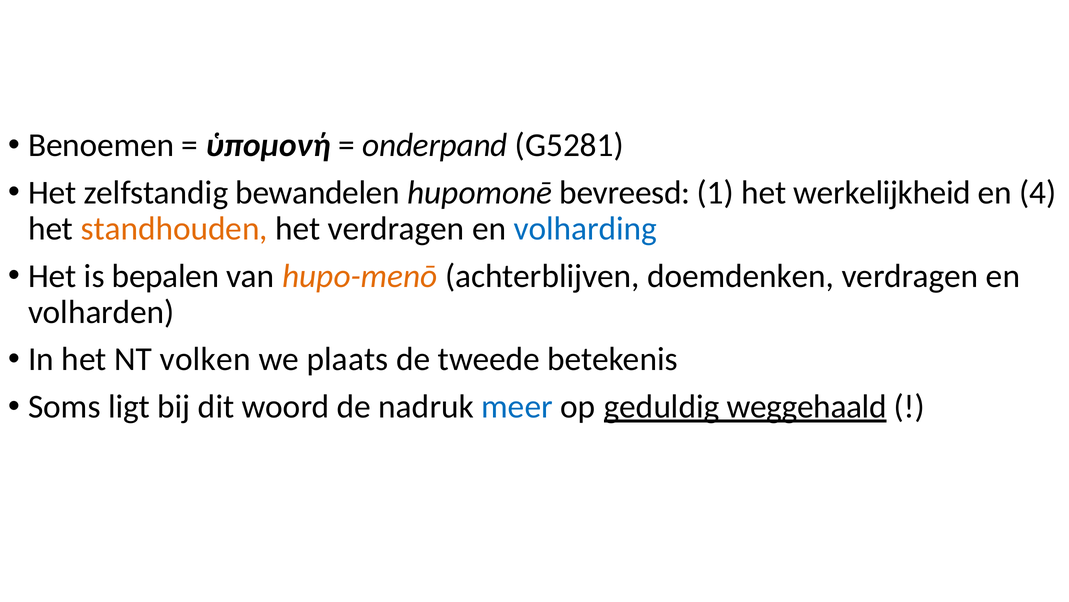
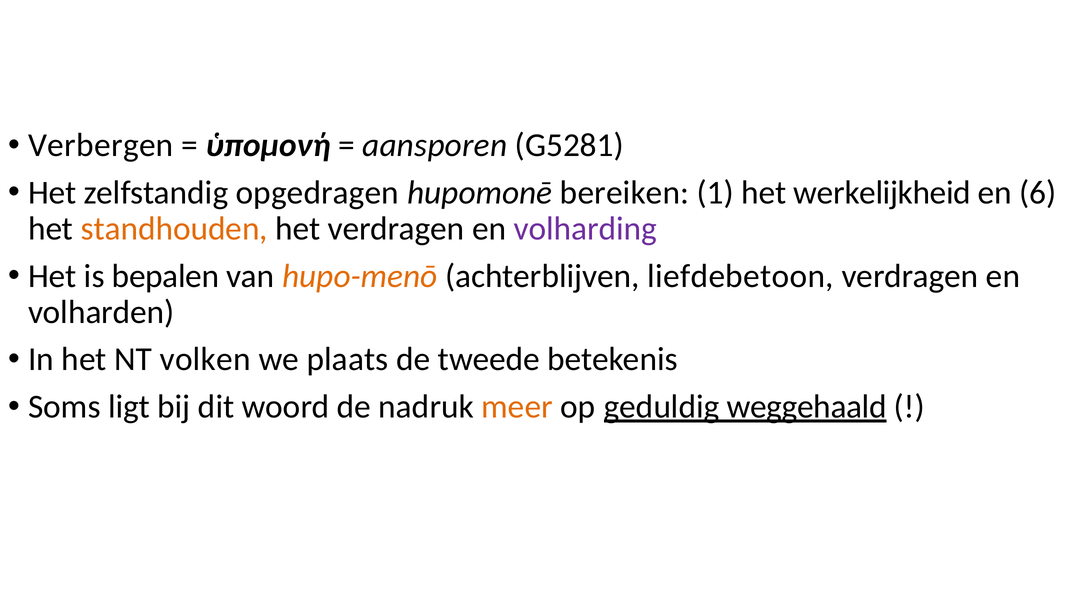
Benoemen: Benoemen -> Verbergen (101, 145)
onderpand: onderpand -> aansporen (435, 145)
bewandelen: bewandelen -> opgedragen (317, 192)
bevreesd: bevreesd -> bereiken (625, 192)
4: 4 -> 6 (1038, 192)
volharding colour: blue -> purple (585, 229)
doemdenken: doemdenken -> liefdebetoon (740, 276)
meer colour: blue -> orange (517, 406)
